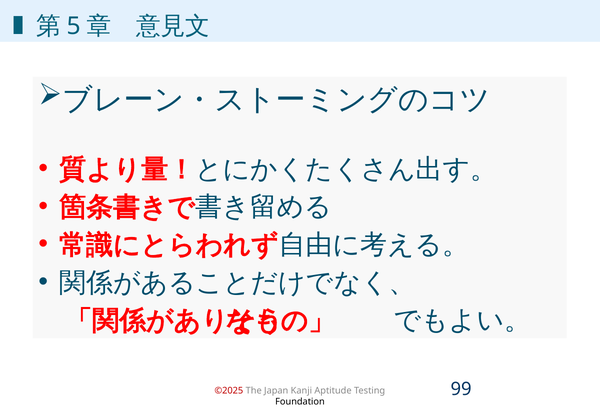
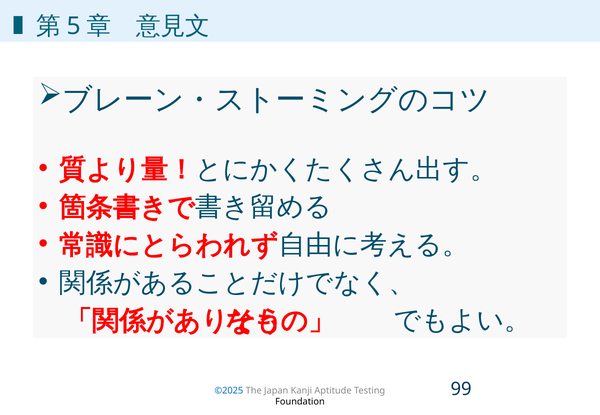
©2025 colour: red -> blue (229, 391)
